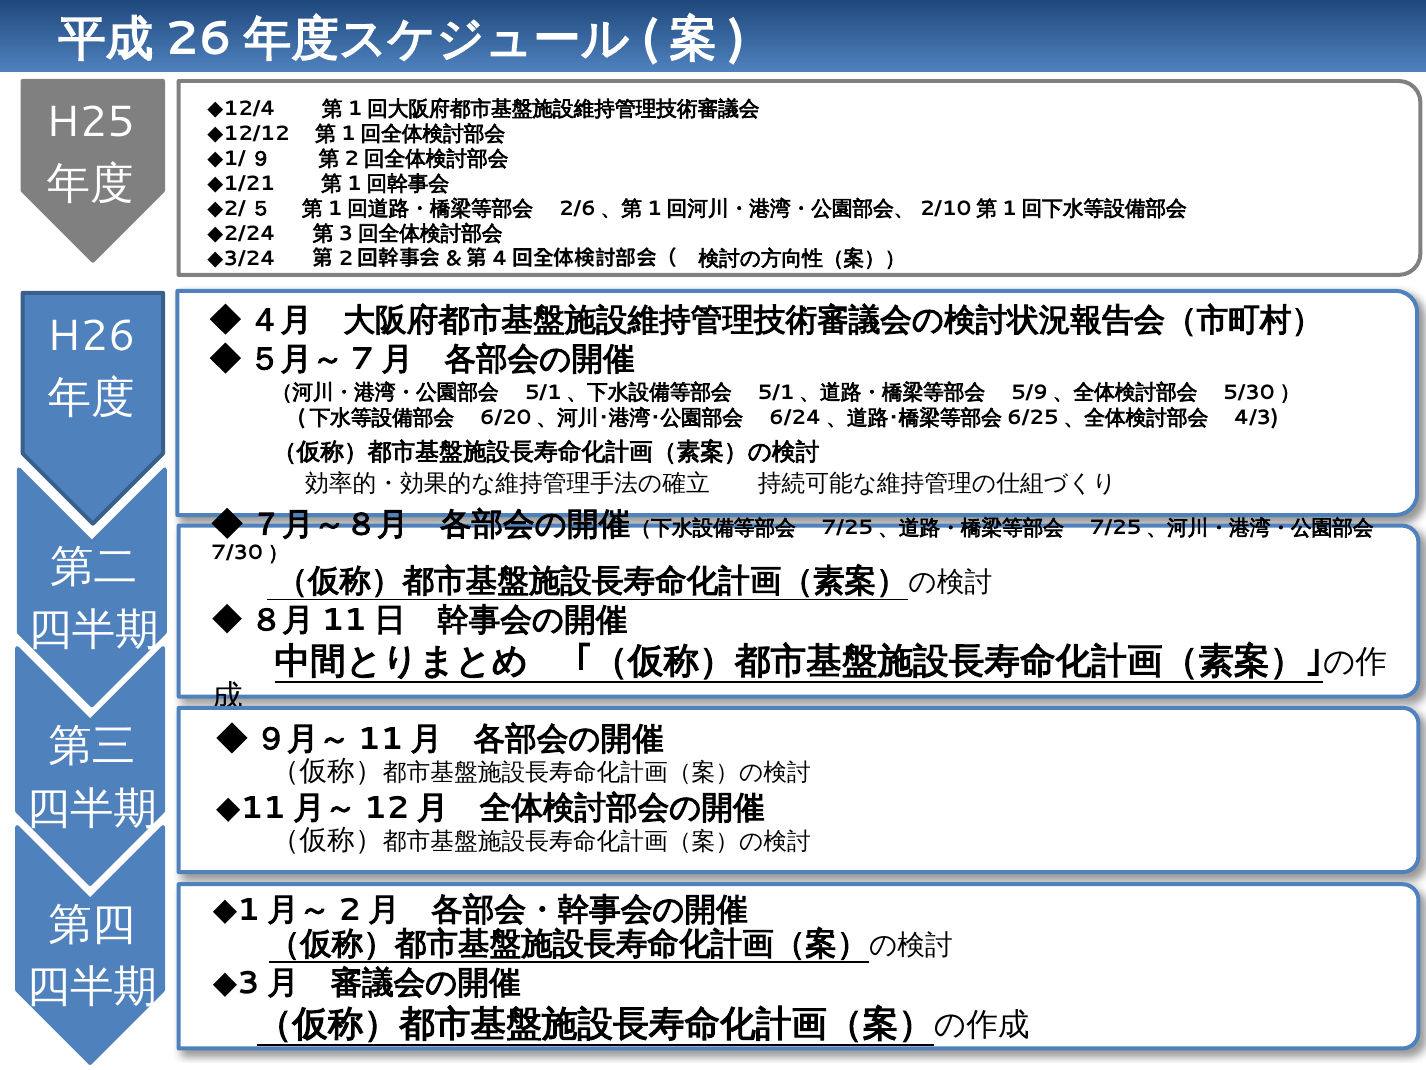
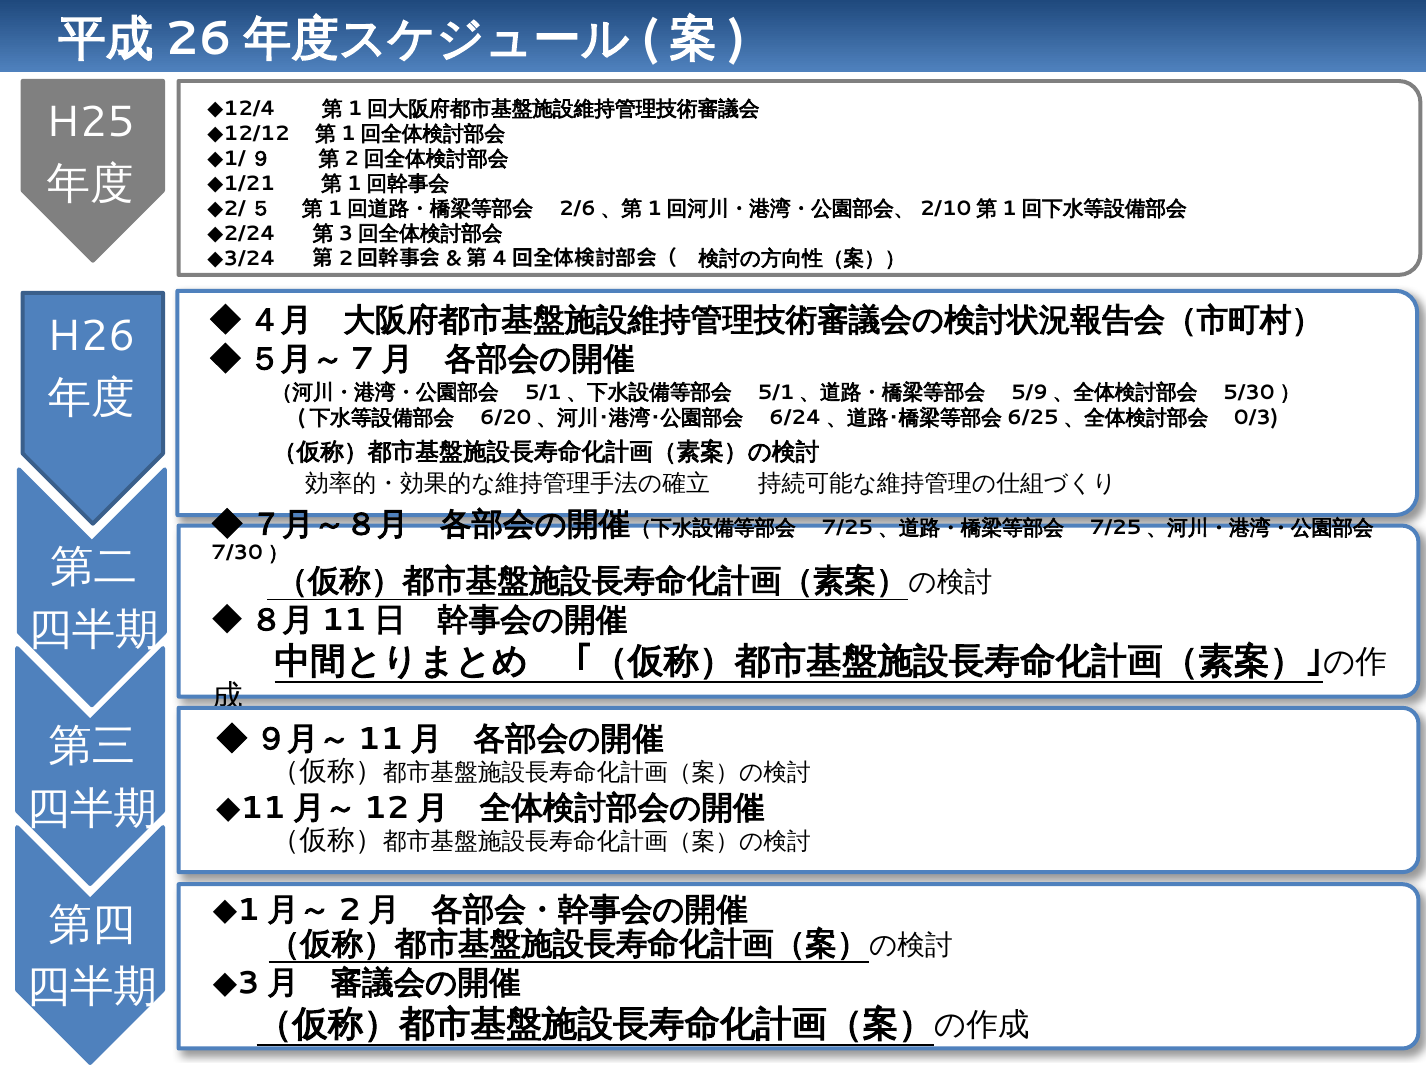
4/3: 4/3 -> 0/3 (1256, 418)
